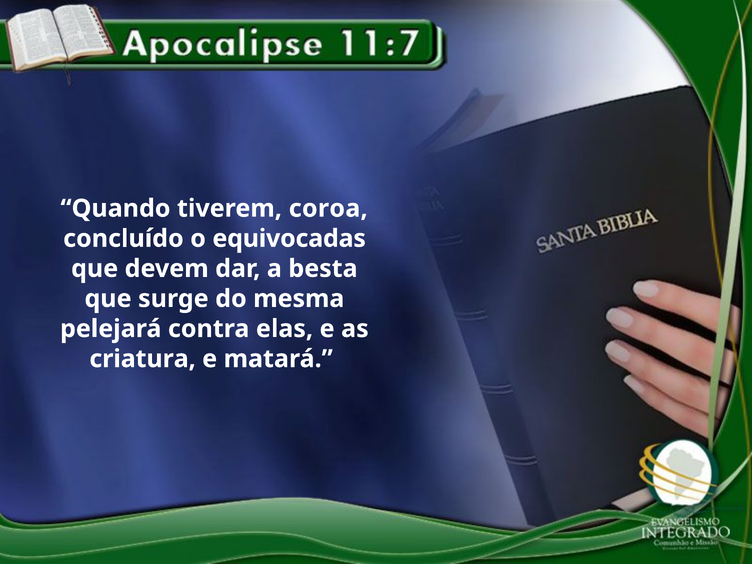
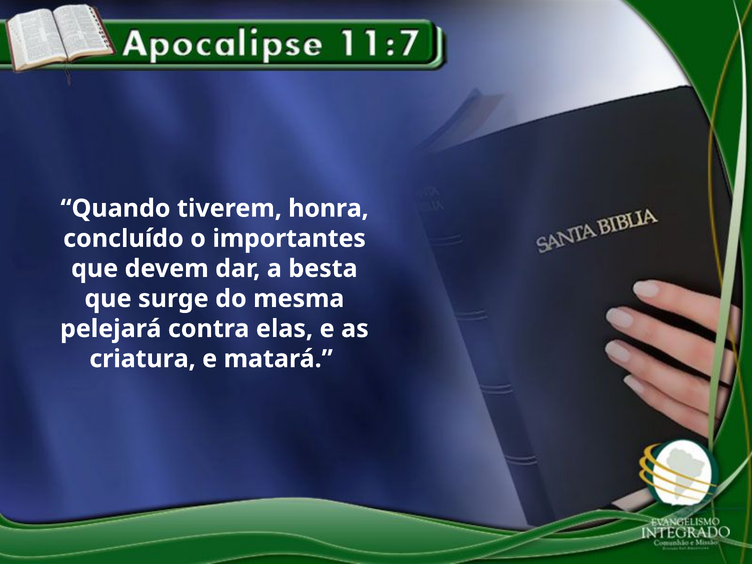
coroa: coroa -> honra (328, 208)
equivocadas: equivocadas -> importantes (289, 239)
